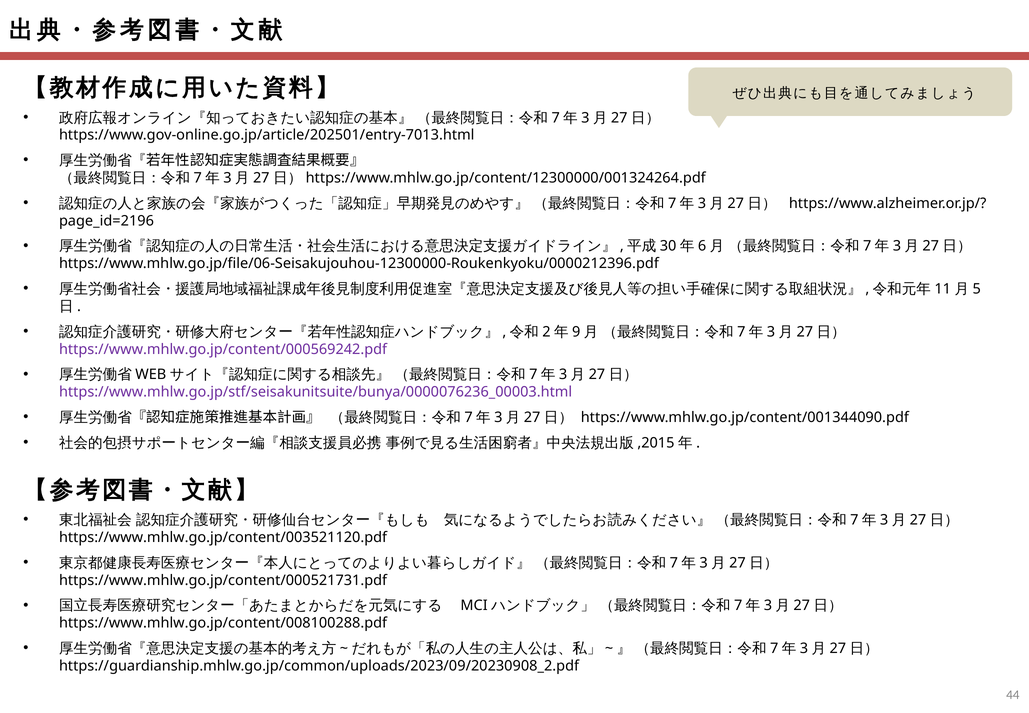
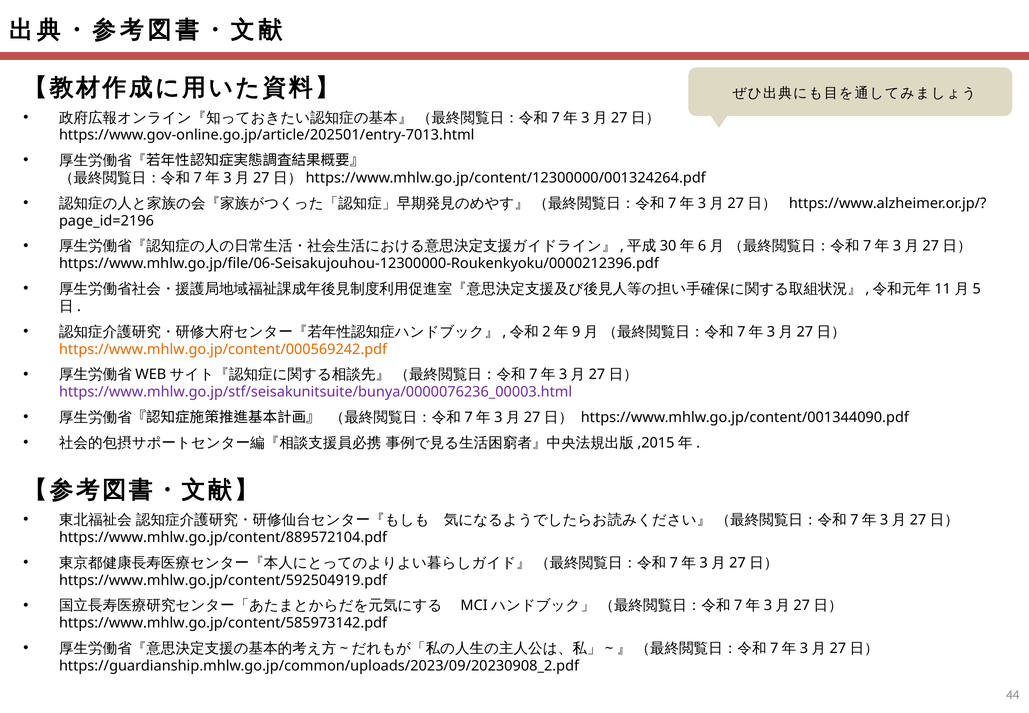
https://www.mhlw.go.jp/content/000569242.pdf colour: purple -> orange (223, 349)
https://www.mhlw.go.jp/content/003521120.pdf: https://www.mhlw.go.jp/content/003521120.pdf -> https://www.mhlw.go.jp/content/889572104.pdf (223, 537)
https://www.mhlw.go.jp/content/000521731.pdf: https://www.mhlw.go.jp/content/000521731.pdf -> https://www.mhlw.go.jp/content/592504919.pdf (223, 580)
https://www.mhlw.go.jp/content/008100288.pdf: https://www.mhlw.go.jp/content/008100288.pdf -> https://www.mhlw.go.jp/content/585973142.pdf (223, 623)
